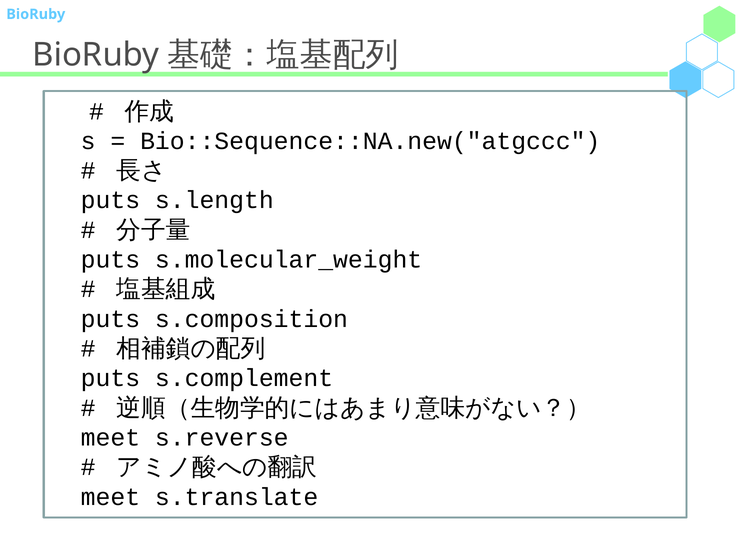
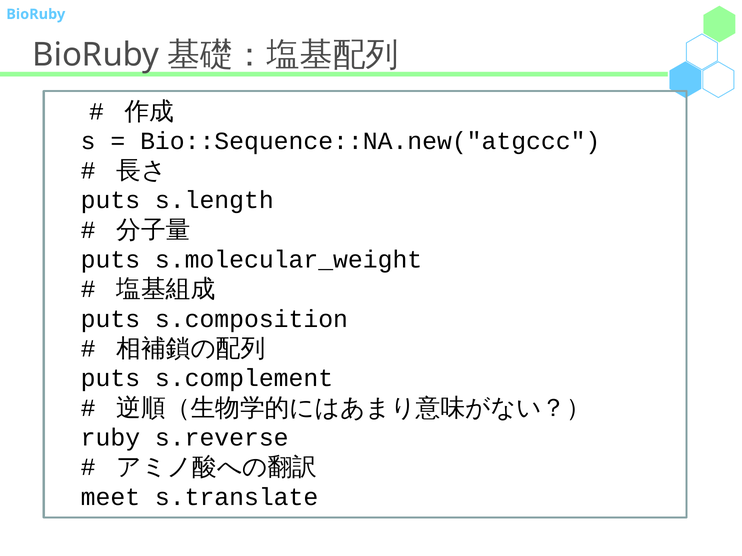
meet: meet -> ruby (110, 438)
